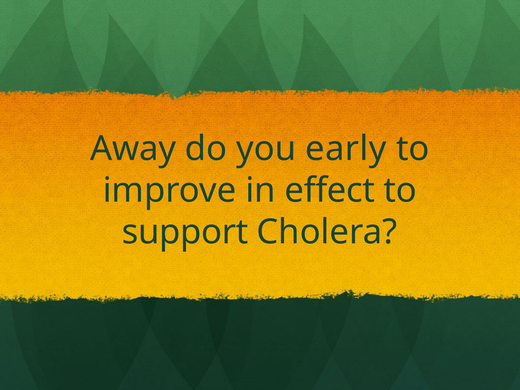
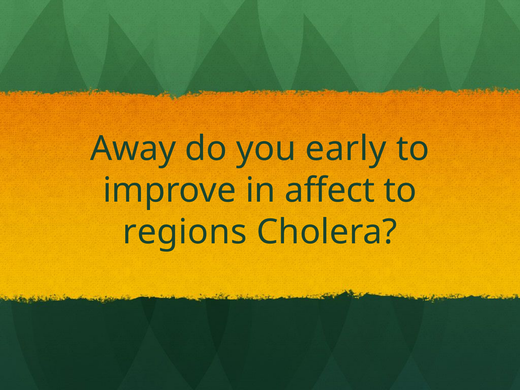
effect: effect -> affect (330, 190)
support: support -> regions (185, 232)
